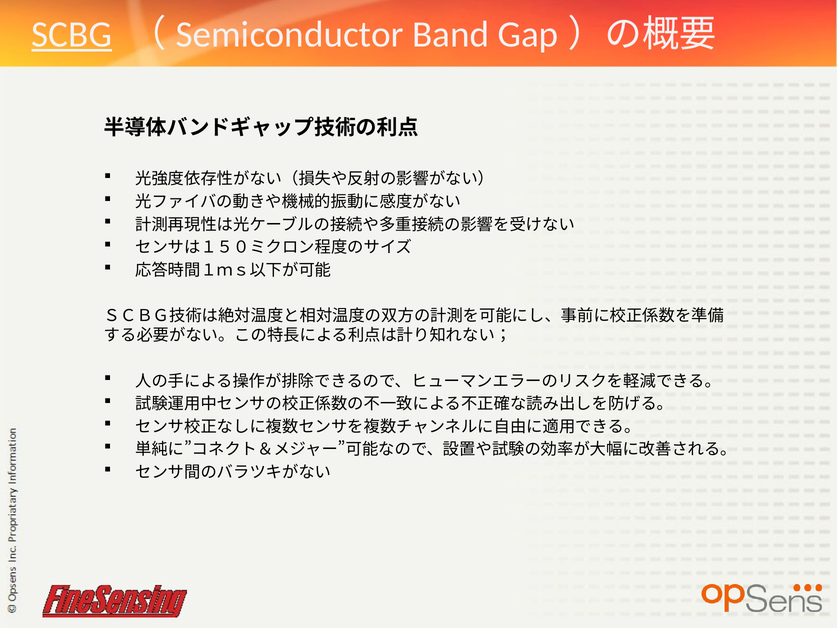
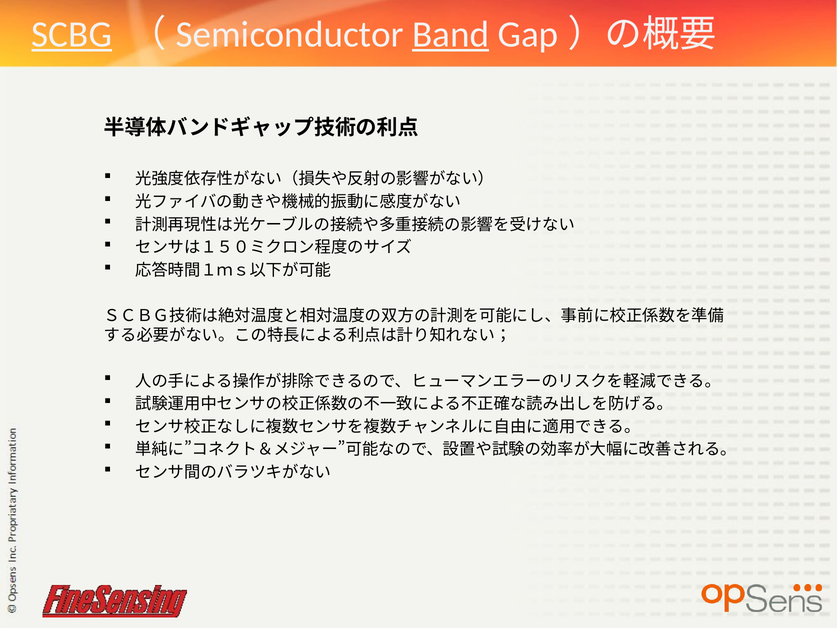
Band underline: none -> present (451, 34)
